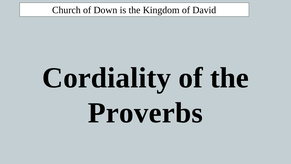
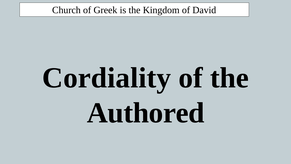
Down: Down -> Greek (105, 10)
Proverbs: Proverbs -> Authored (146, 113)
